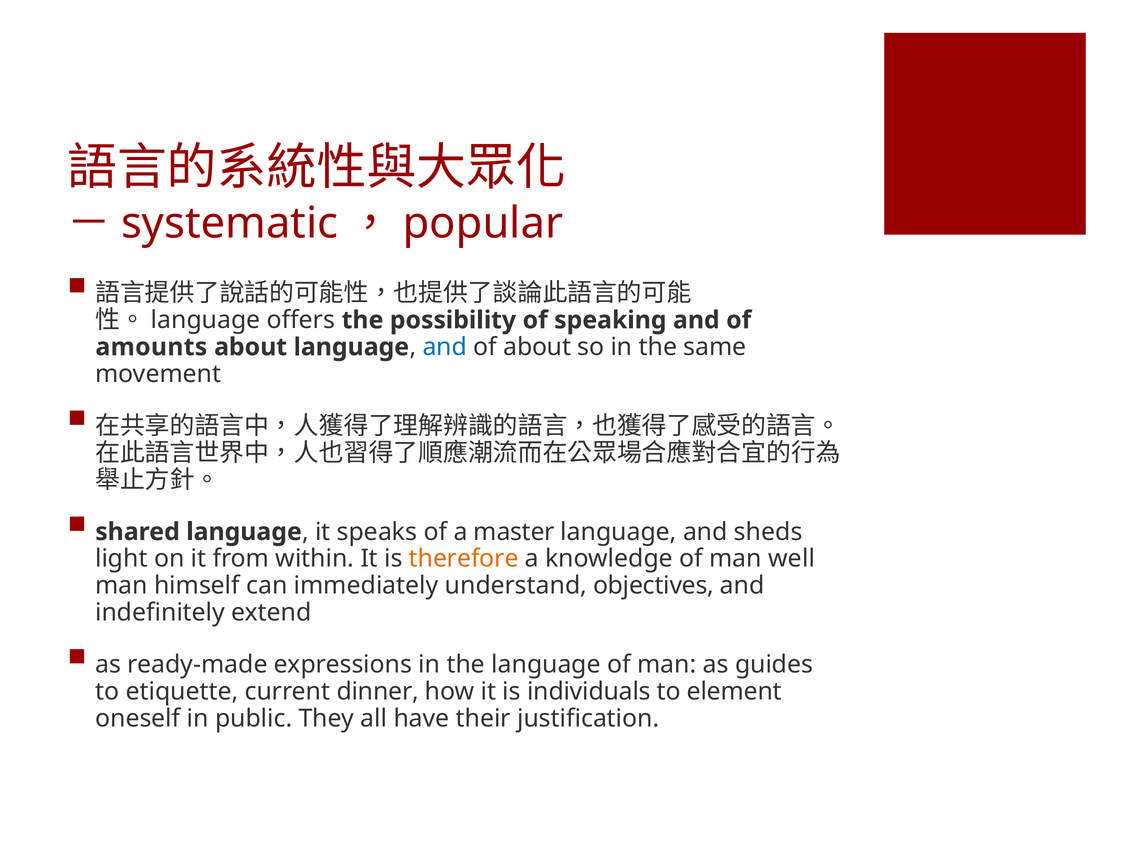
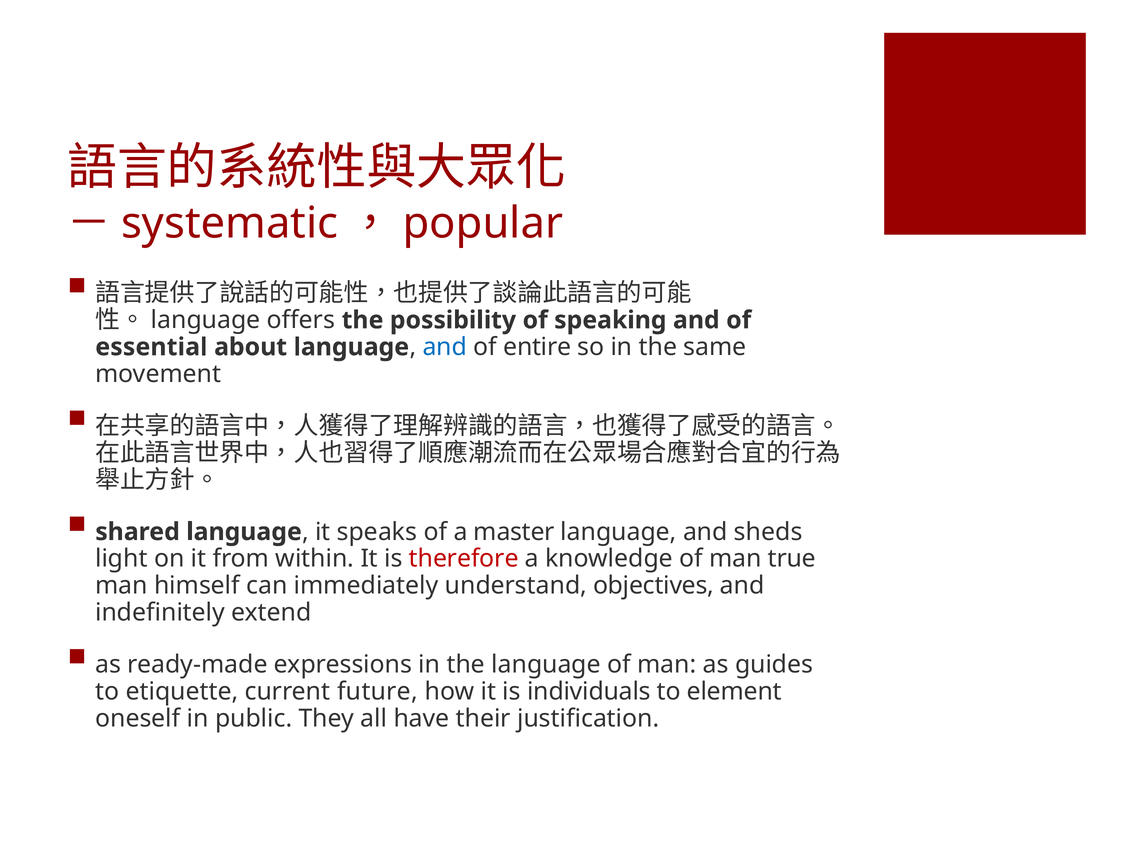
amounts: amounts -> essential (151, 347)
of about: about -> entire (537, 347)
therefore colour: orange -> red (464, 559)
well: well -> true (792, 559)
dinner: dinner -> future (377, 691)
